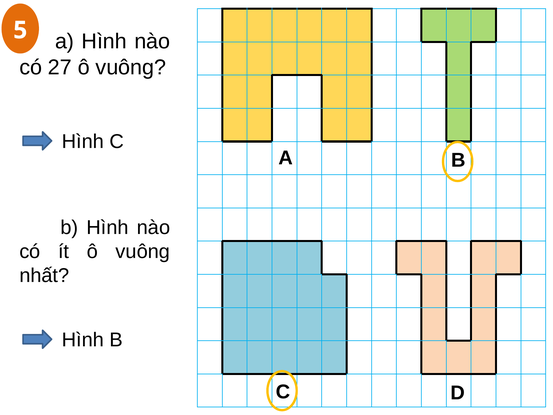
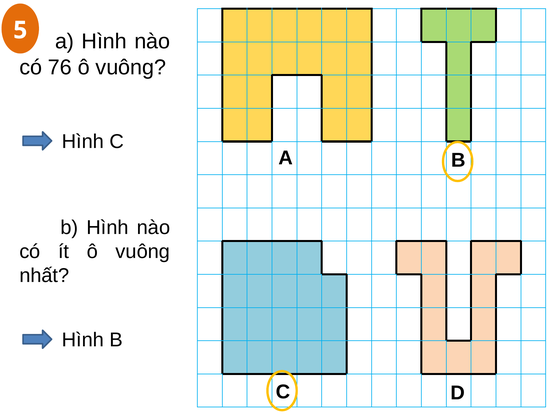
27: 27 -> 76 (60, 67)
